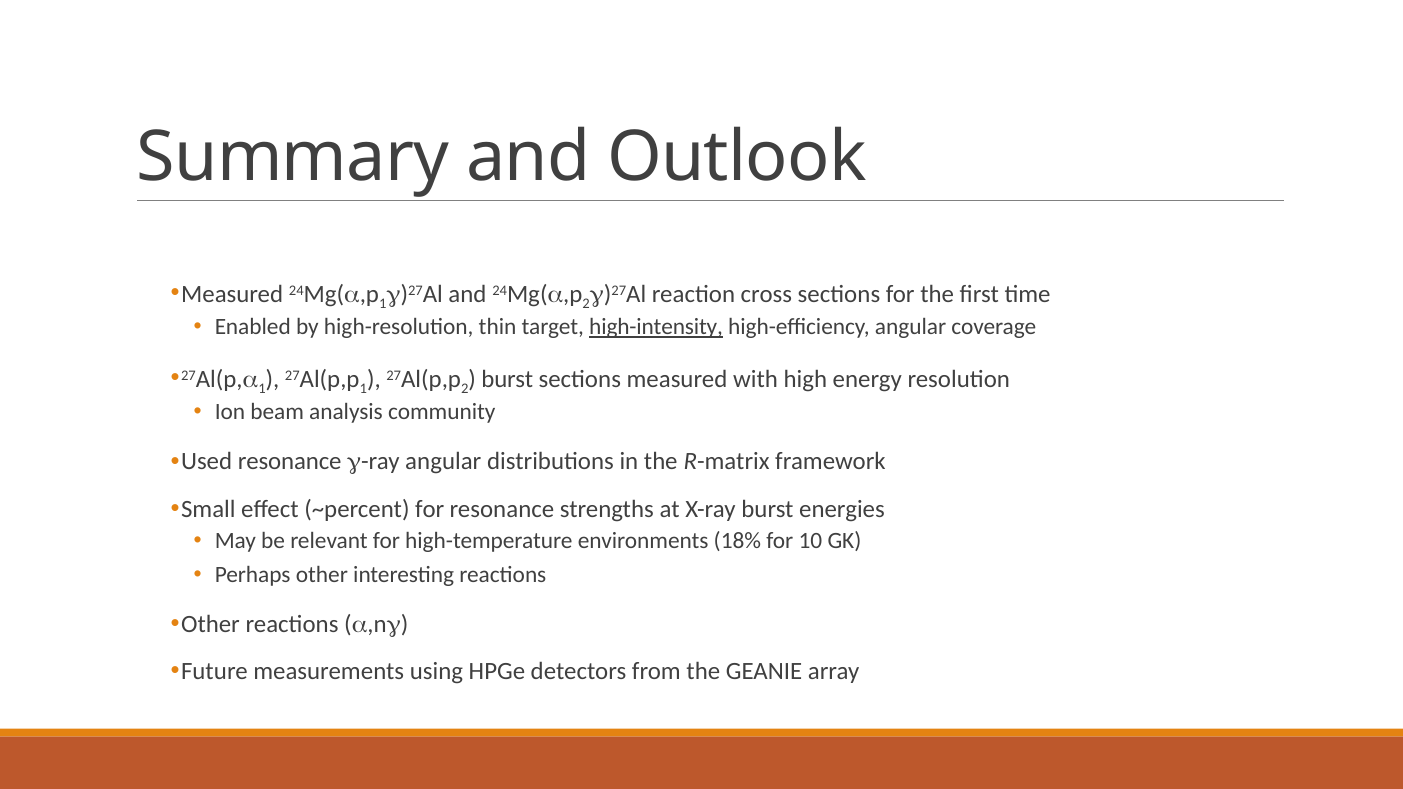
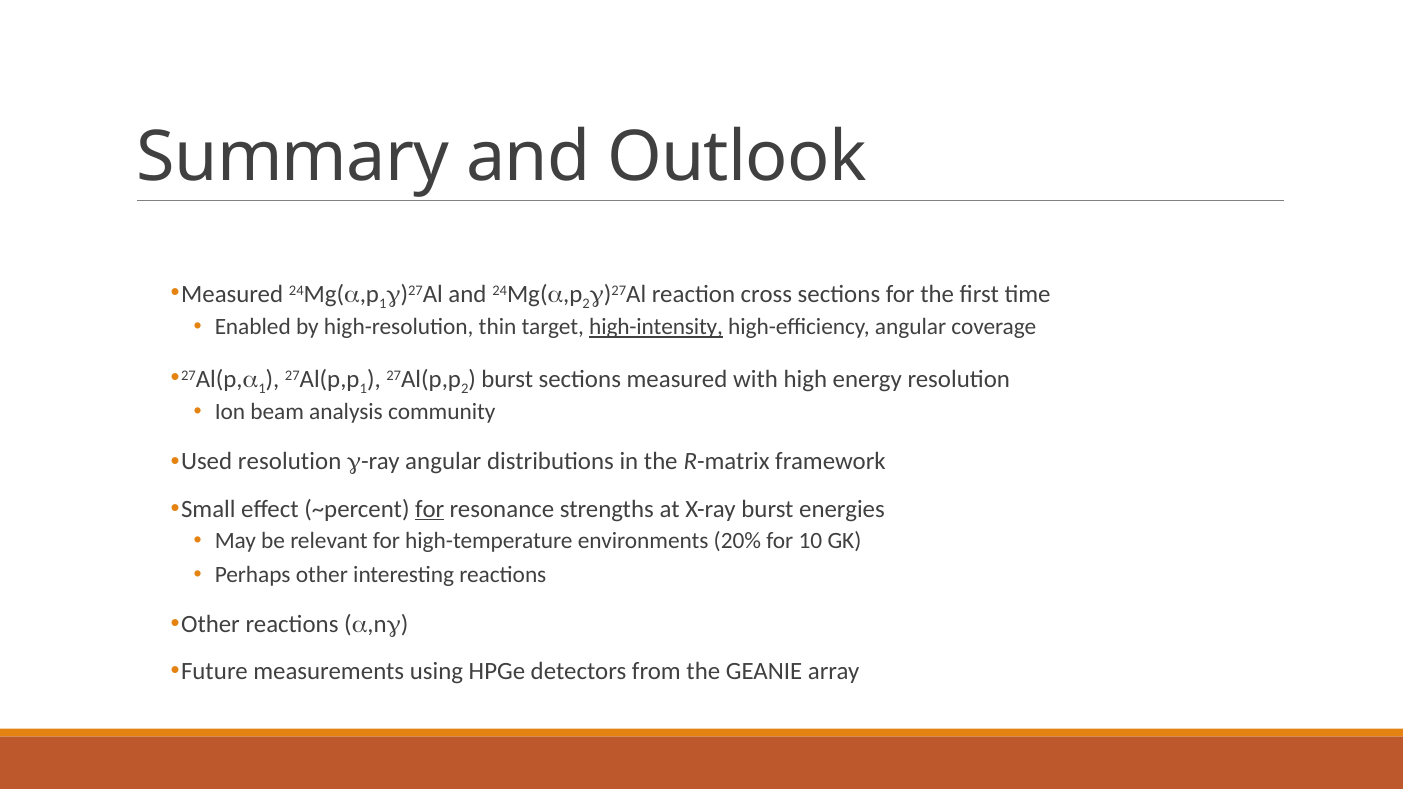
Used resonance: resonance -> resolution (290, 462)
for underline: none -> present (430, 509)
18%: 18% -> 20% (737, 541)
